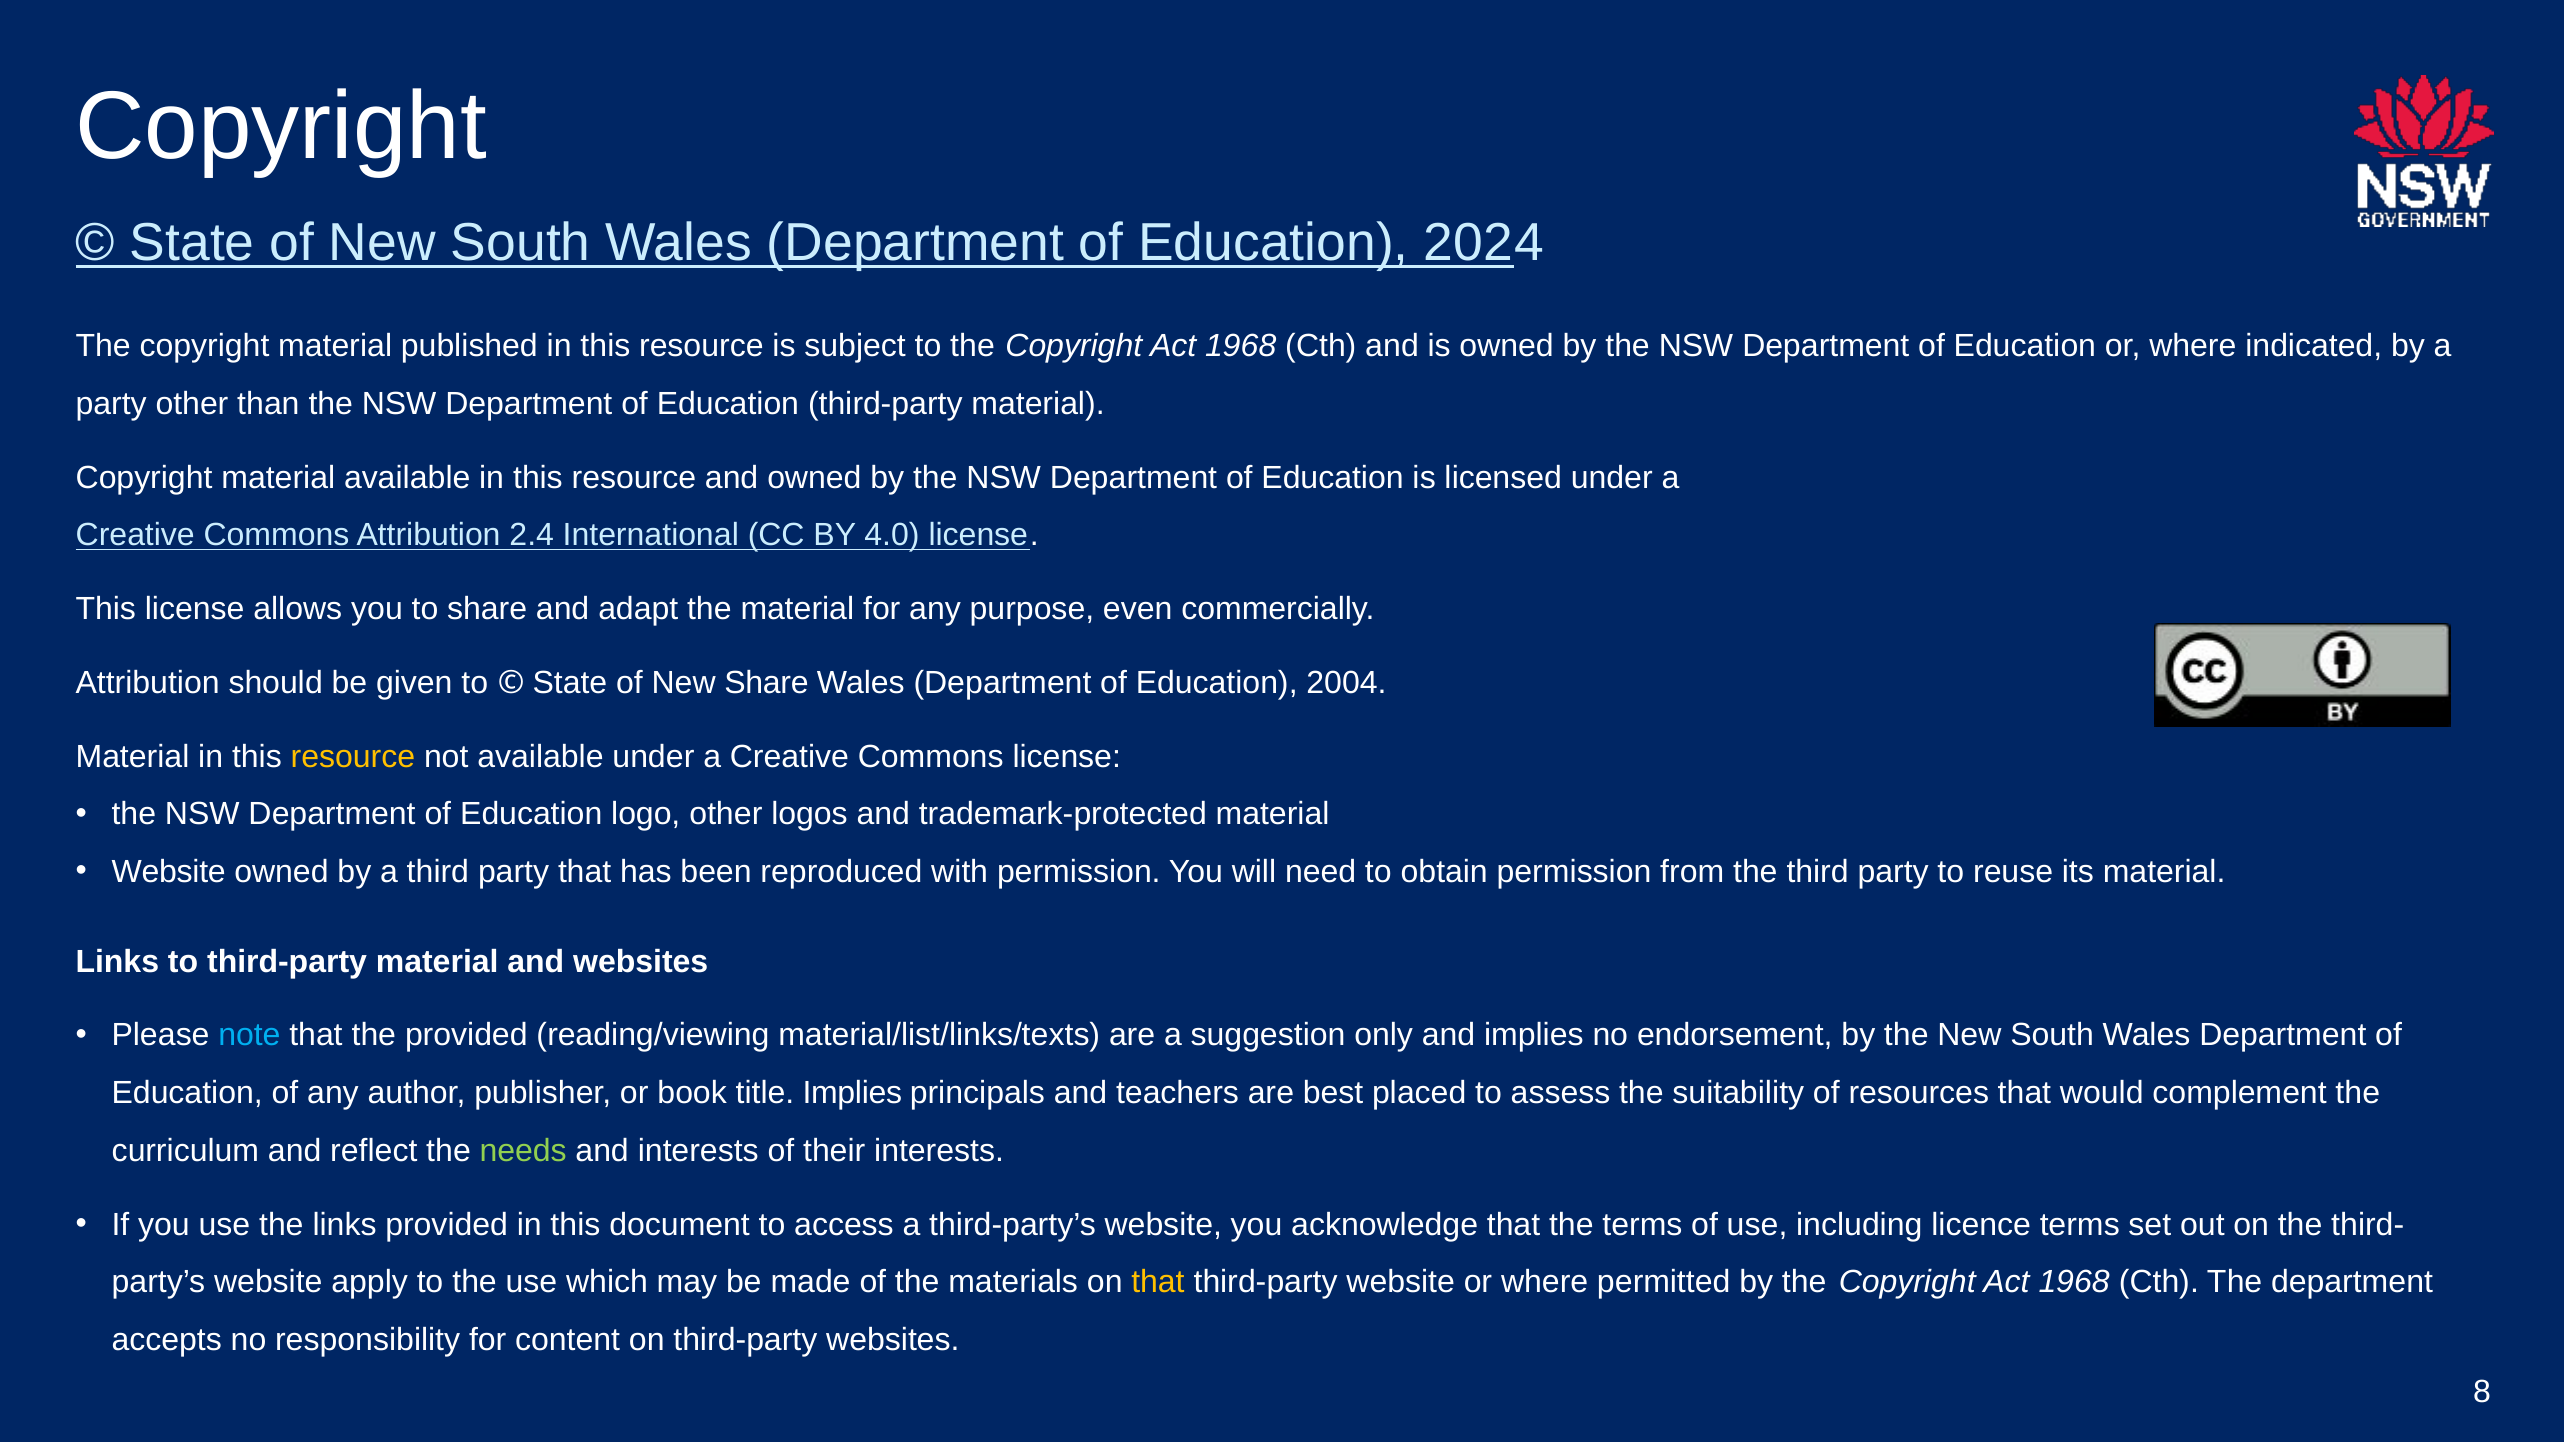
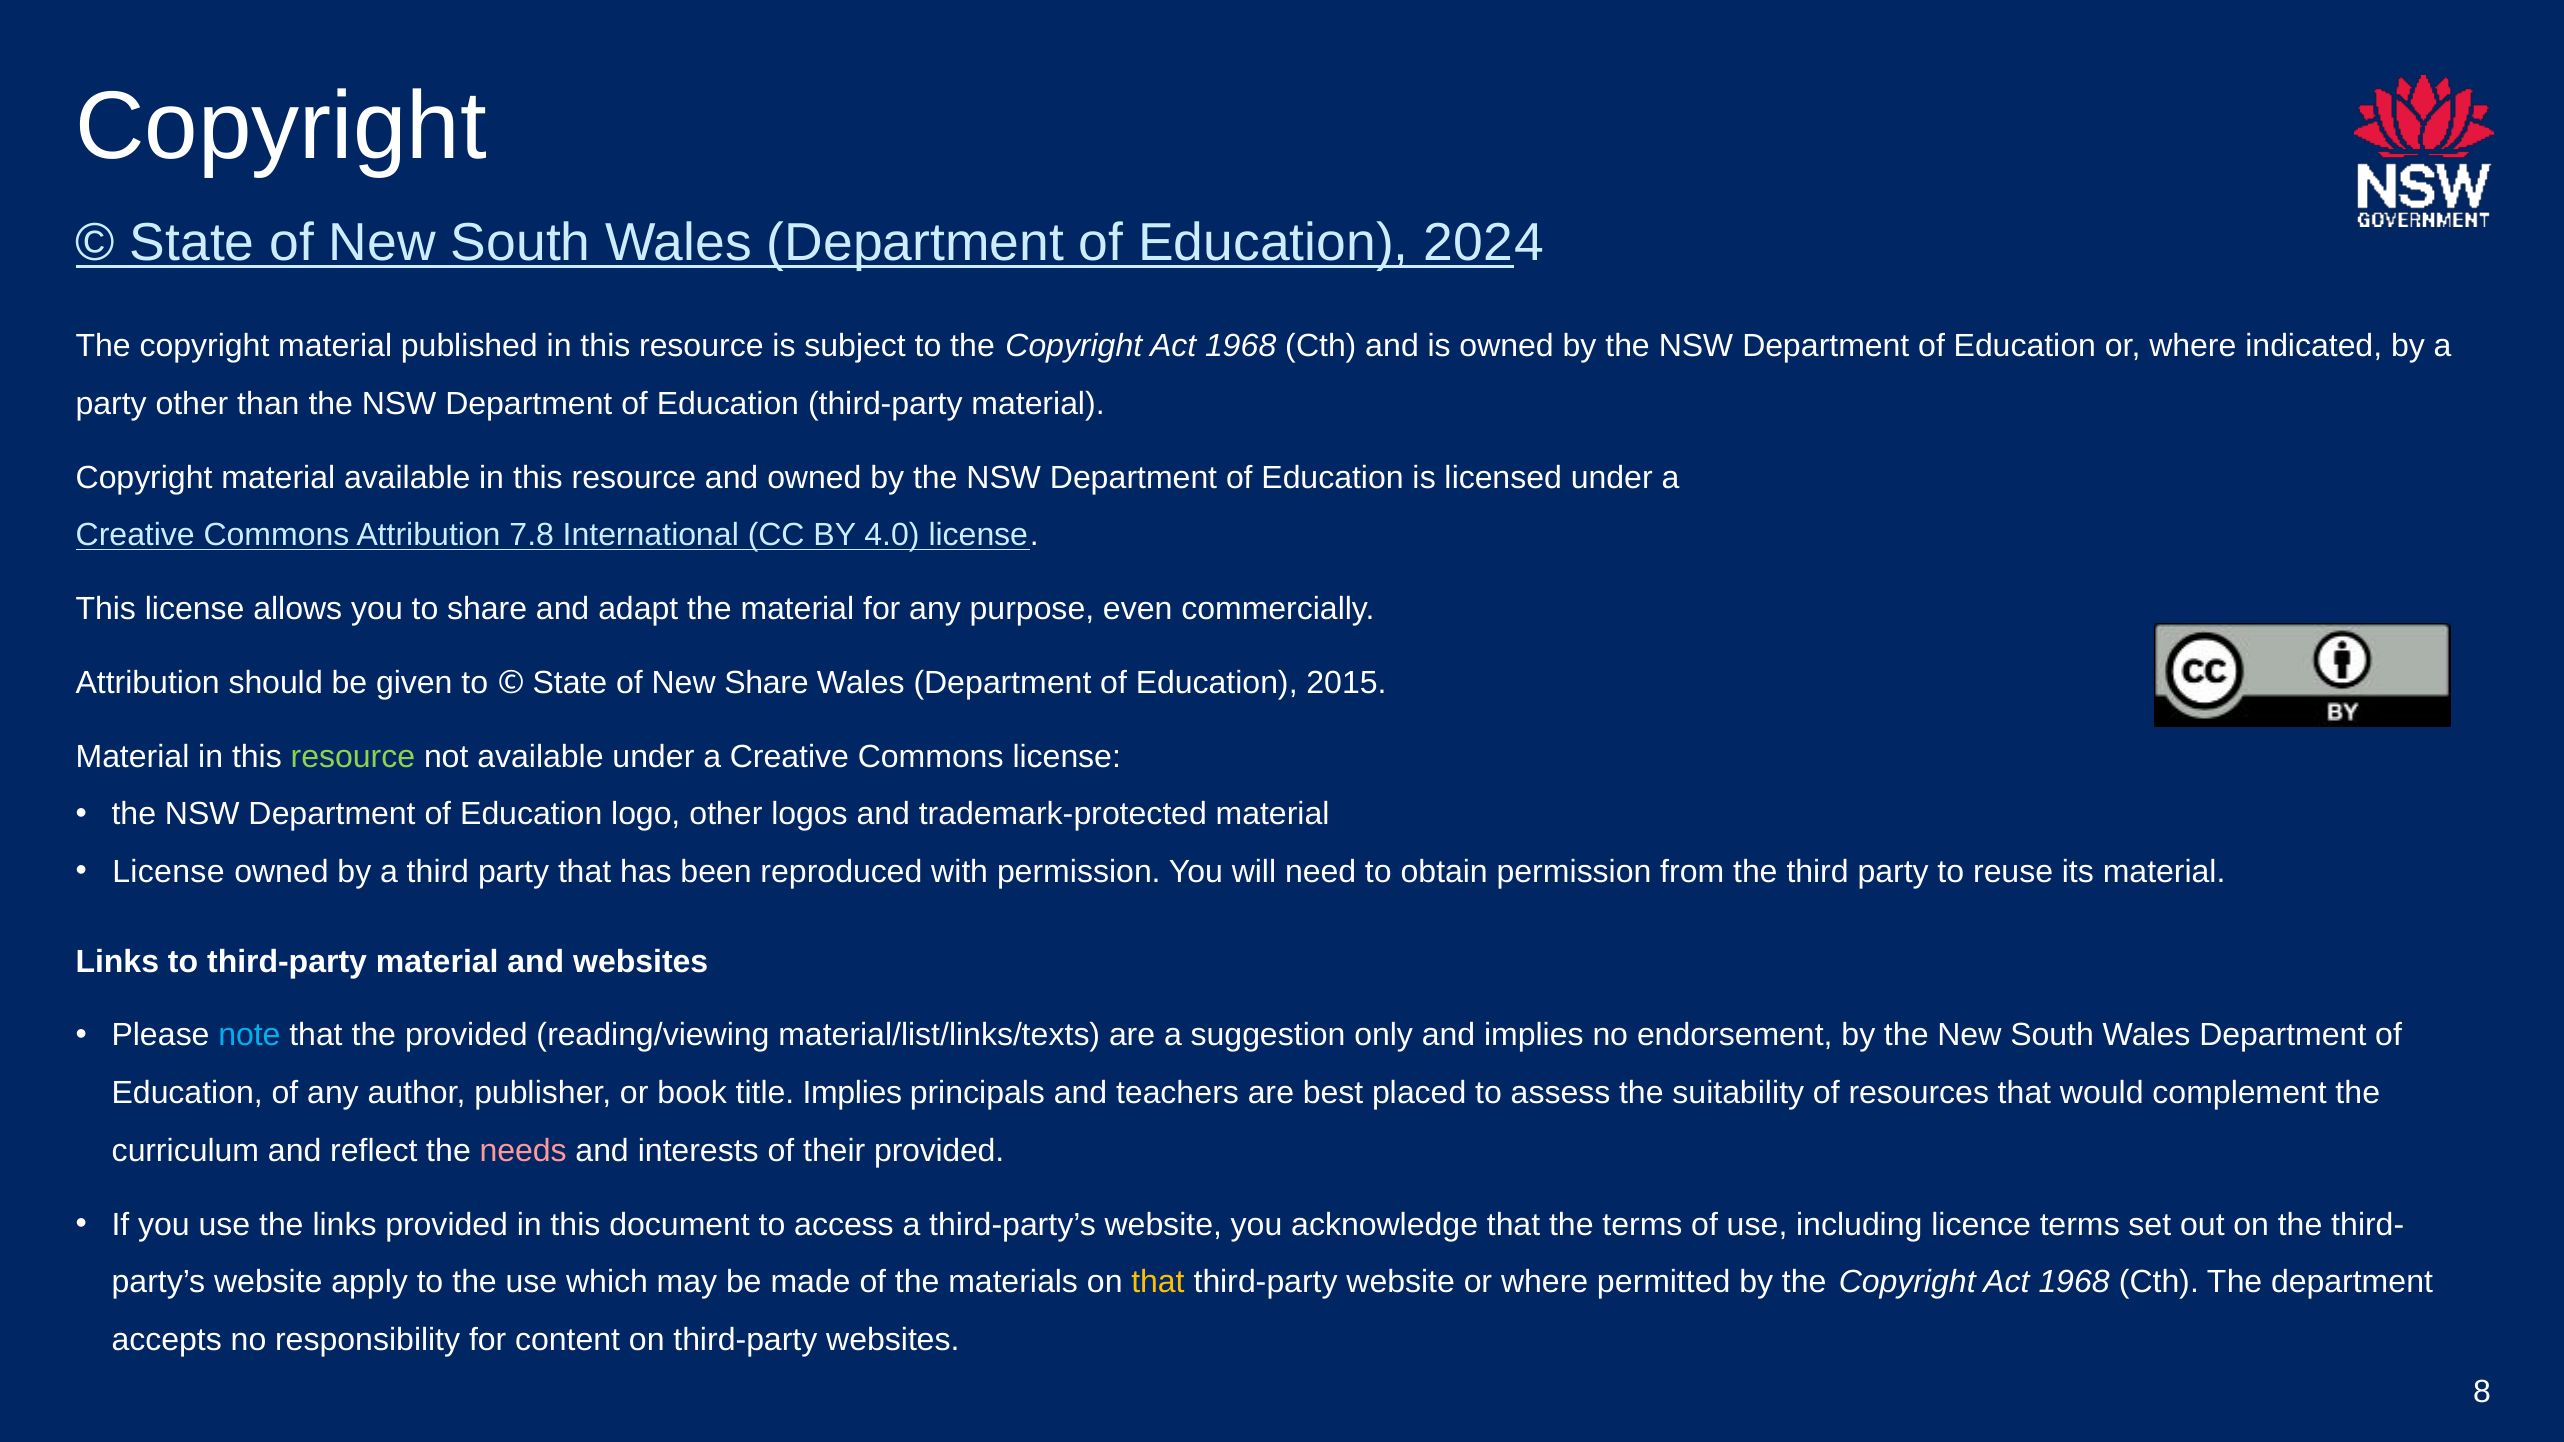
2.4: 2.4 -> 7.8 (532, 536)
2004: 2004 -> 2015 (1346, 683)
resource colour: yellow -> light green (353, 757)
Website: Website -> License (168, 872)
needs colour: light green -> pink (523, 1151)
their interests: interests -> provided (939, 1151)
